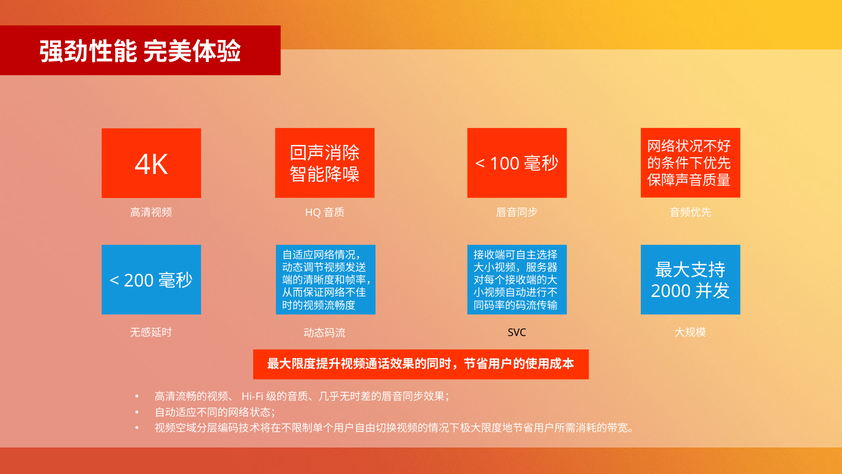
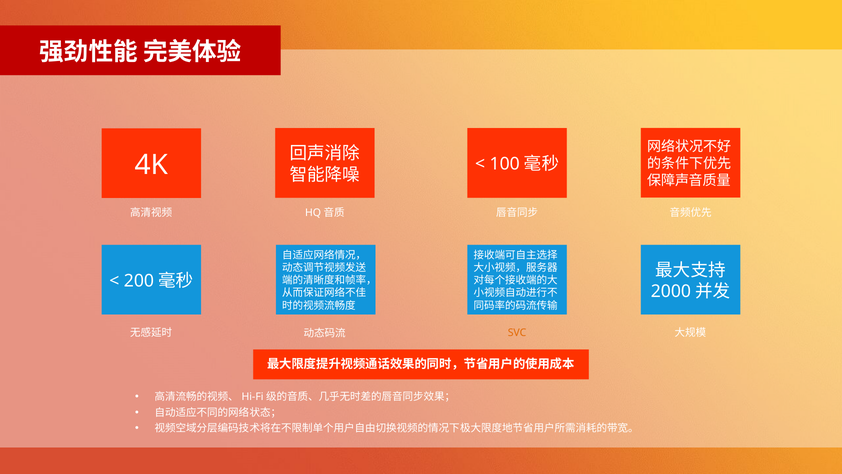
SVC colour: black -> orange (517, 333)
